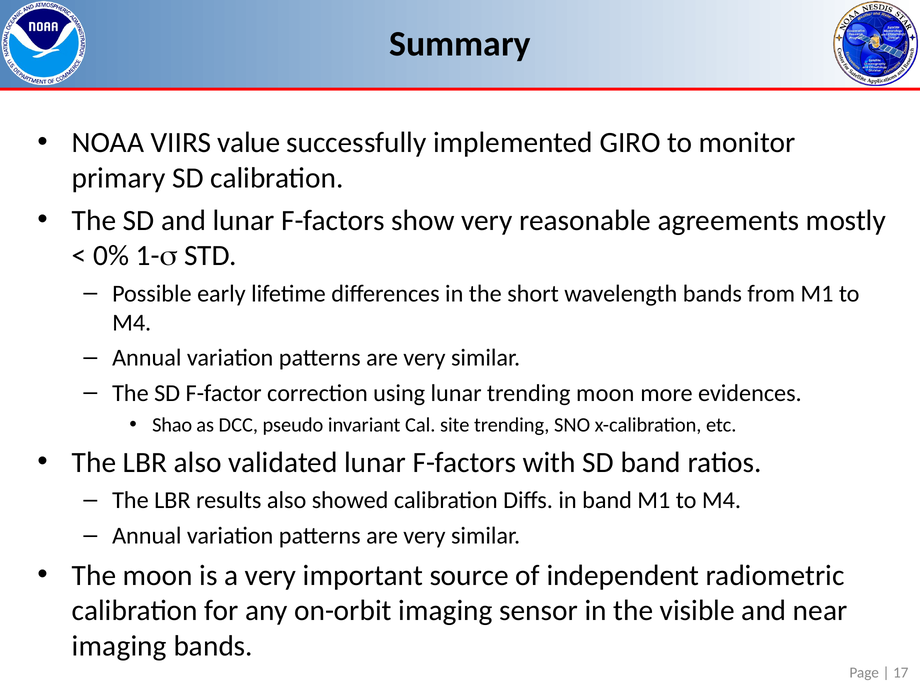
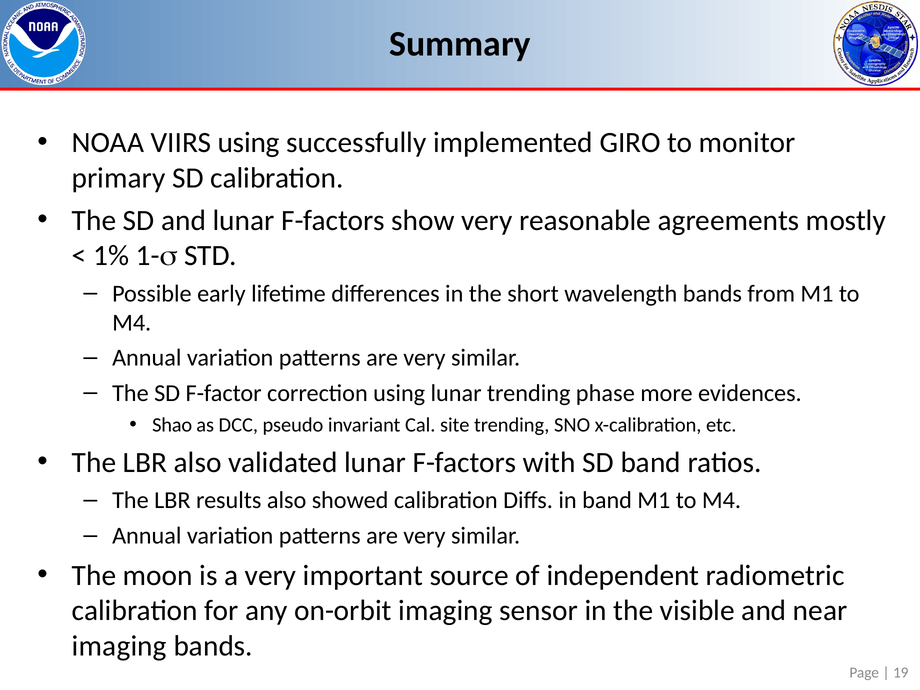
VIIRS value: value -> using (249, 143)
0%: 0% -> 1% (111, 256)
trending moon: moon -> phase (605, 393)
17: 17 -> 19 (901, 673)
